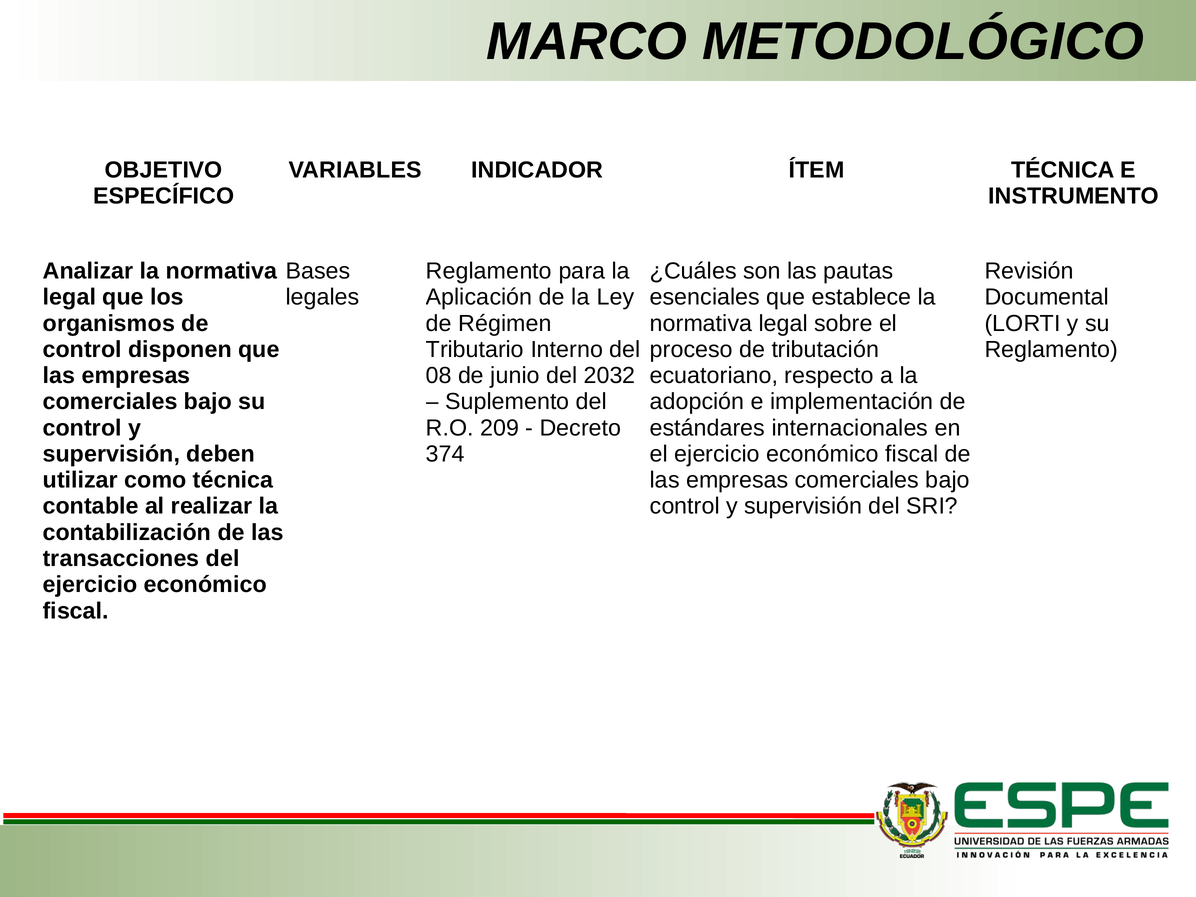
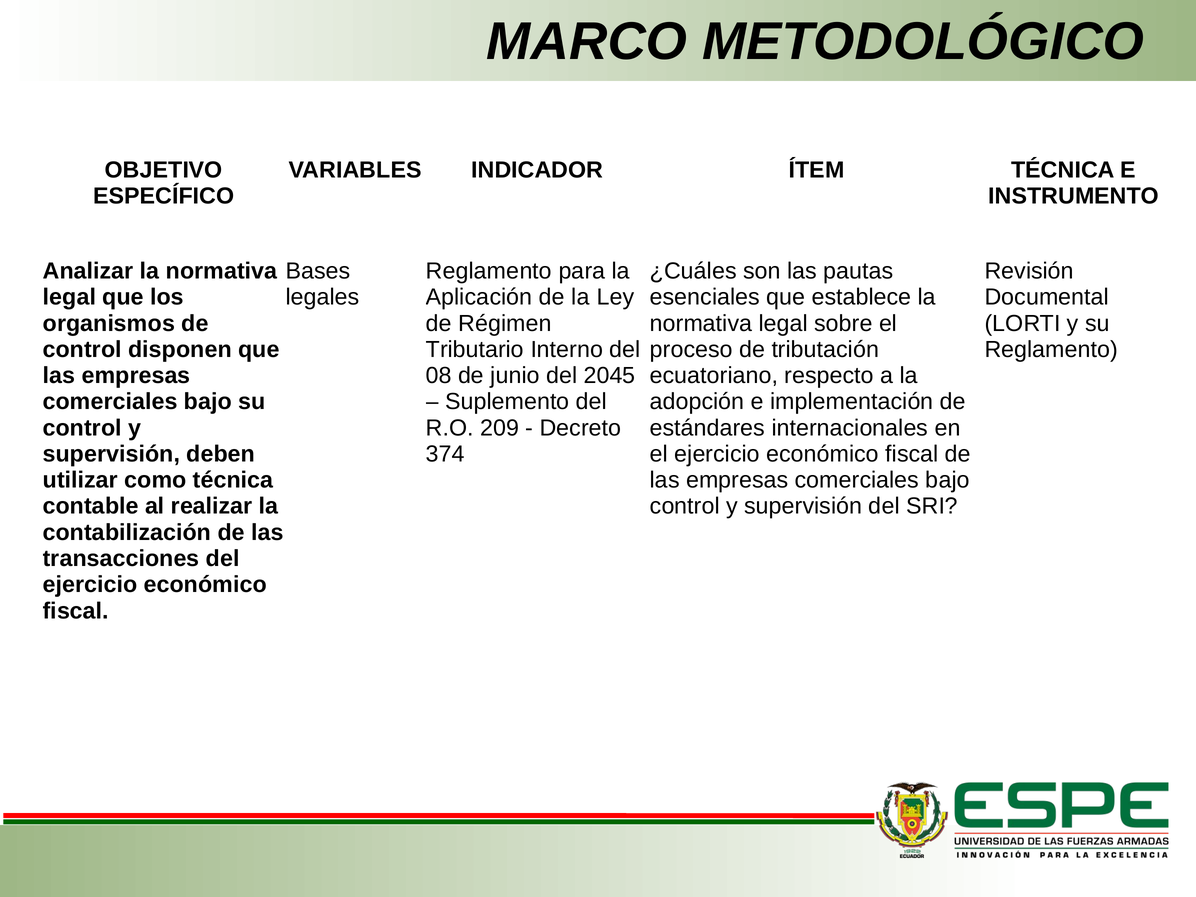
2032: 2032 -> 2045 (610, 376)
